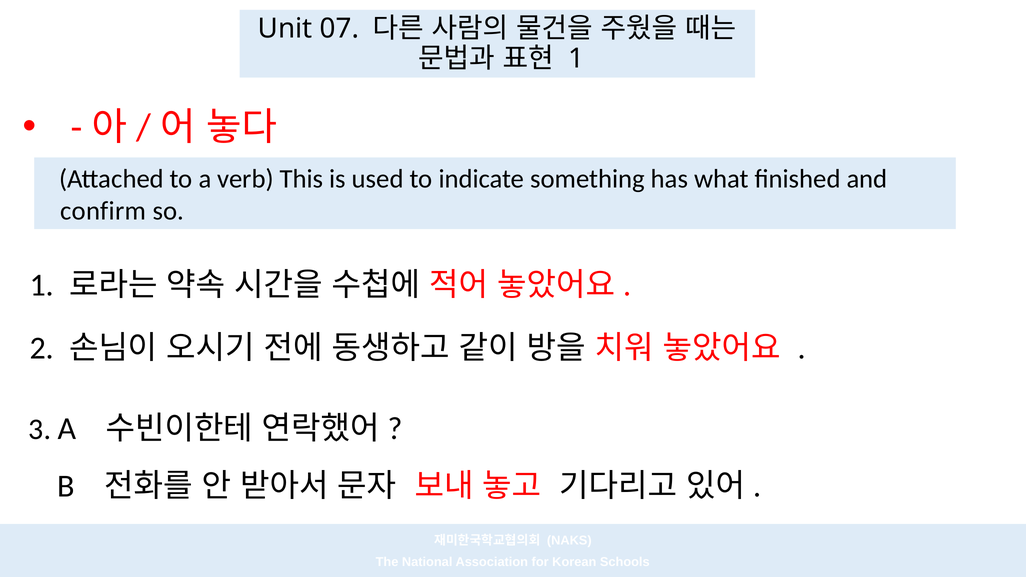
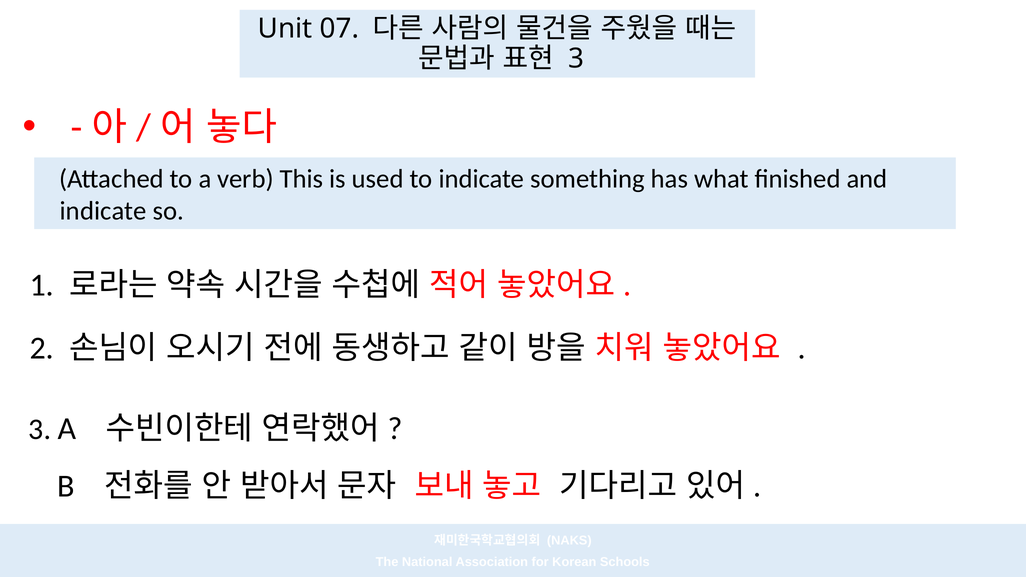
1: 1 -> 3 (576, 59)
confirm: confirm -> indicate (103, 211)
